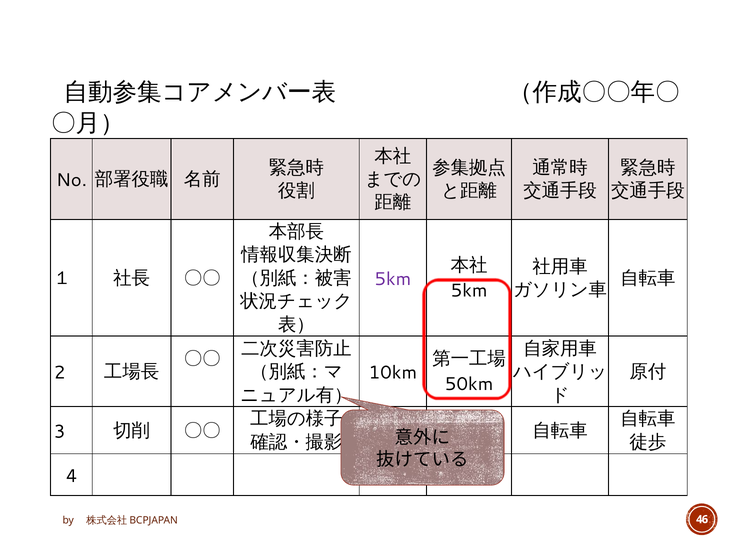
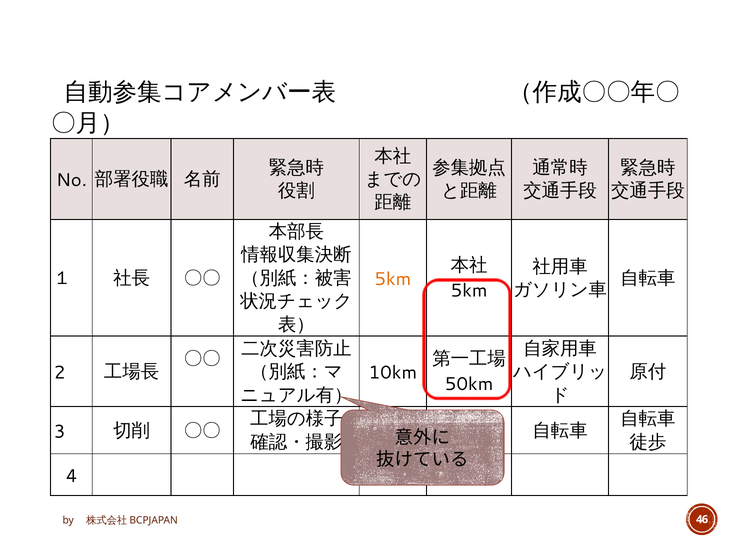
5km colour: purple -> orange (393, 279)
